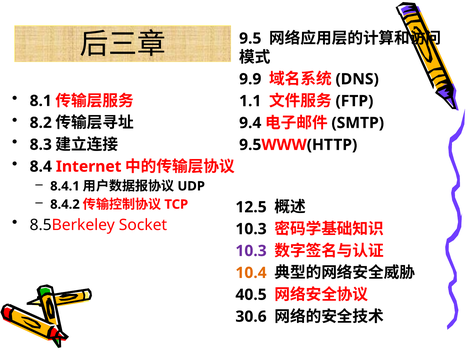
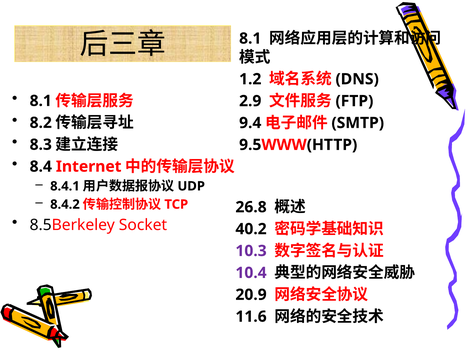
9.5: 9.5 -> 8.1 (250, 38)
9.9: 9.9 -> 1.2 (250, 79)
1.1: 1.1 -> 2.9 (250, 101)
12.5: 12.5 -> 26.8 (251, 207)
10.3: 10.3 -> 40.2 (251, 229)
10.4 colour: orange -> purple (251, 273)
40.5: 40.5 -> 20.9 (251, 294)
30.6: 30.6 -> 11.6 (251, 316)
